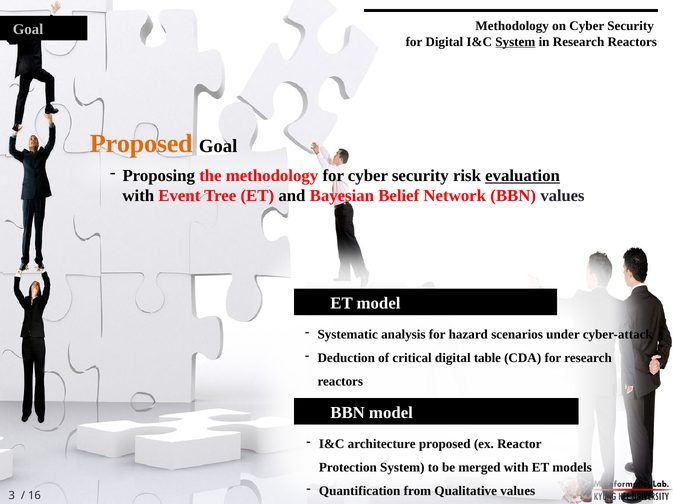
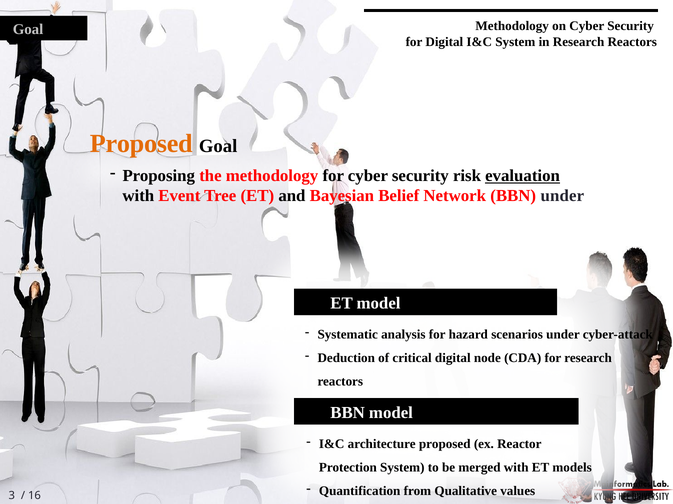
System underline: present -> none (515, 42)
BBN values: values -> under (562, 196)
table: table -> node (487, 359)
